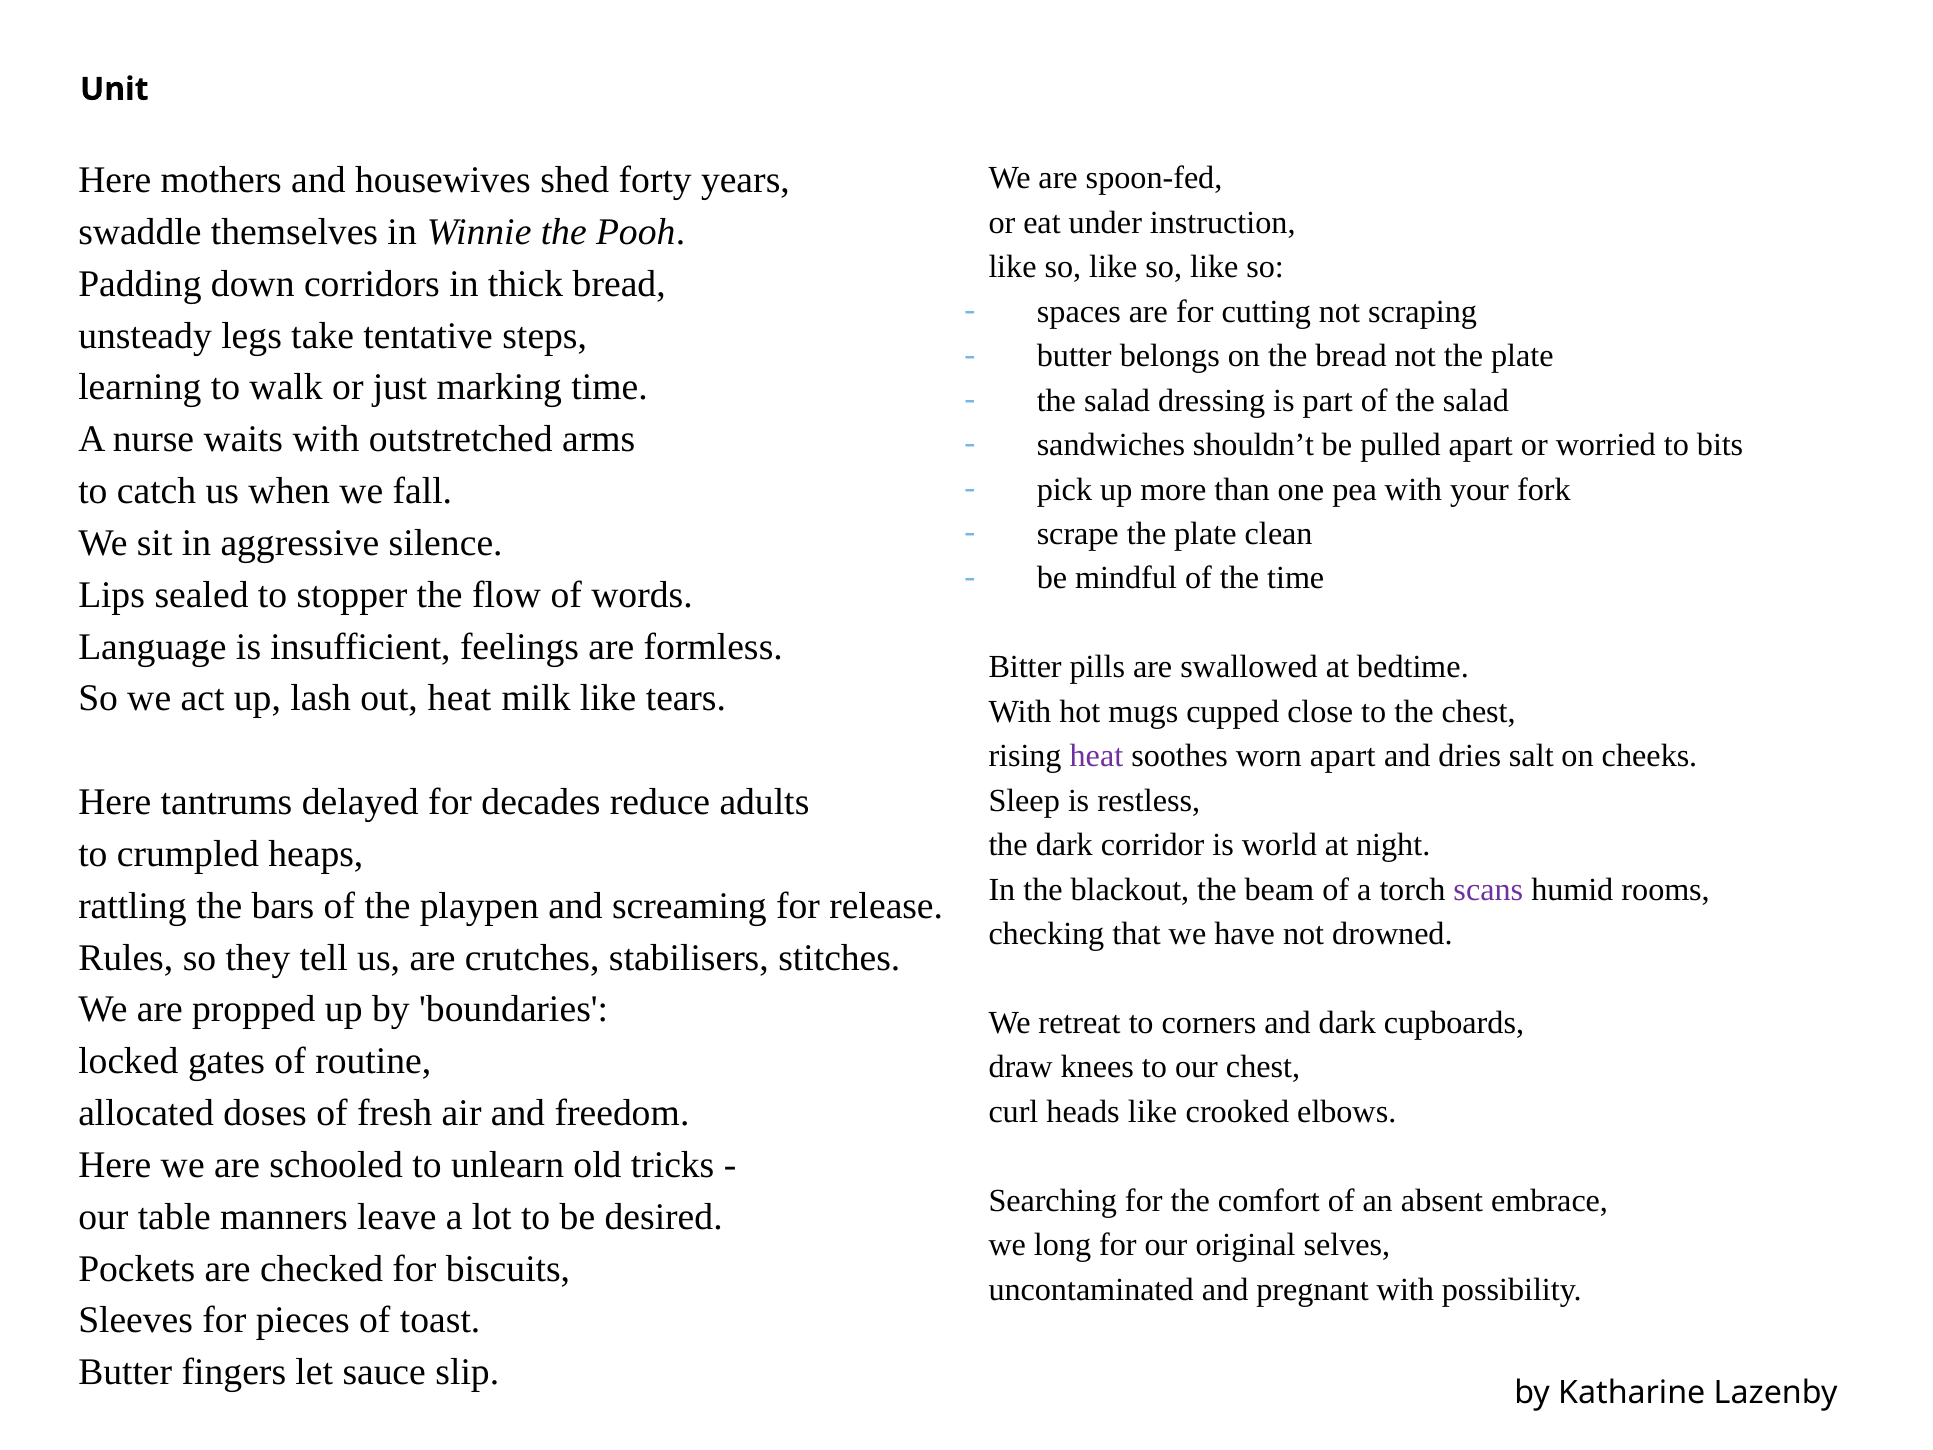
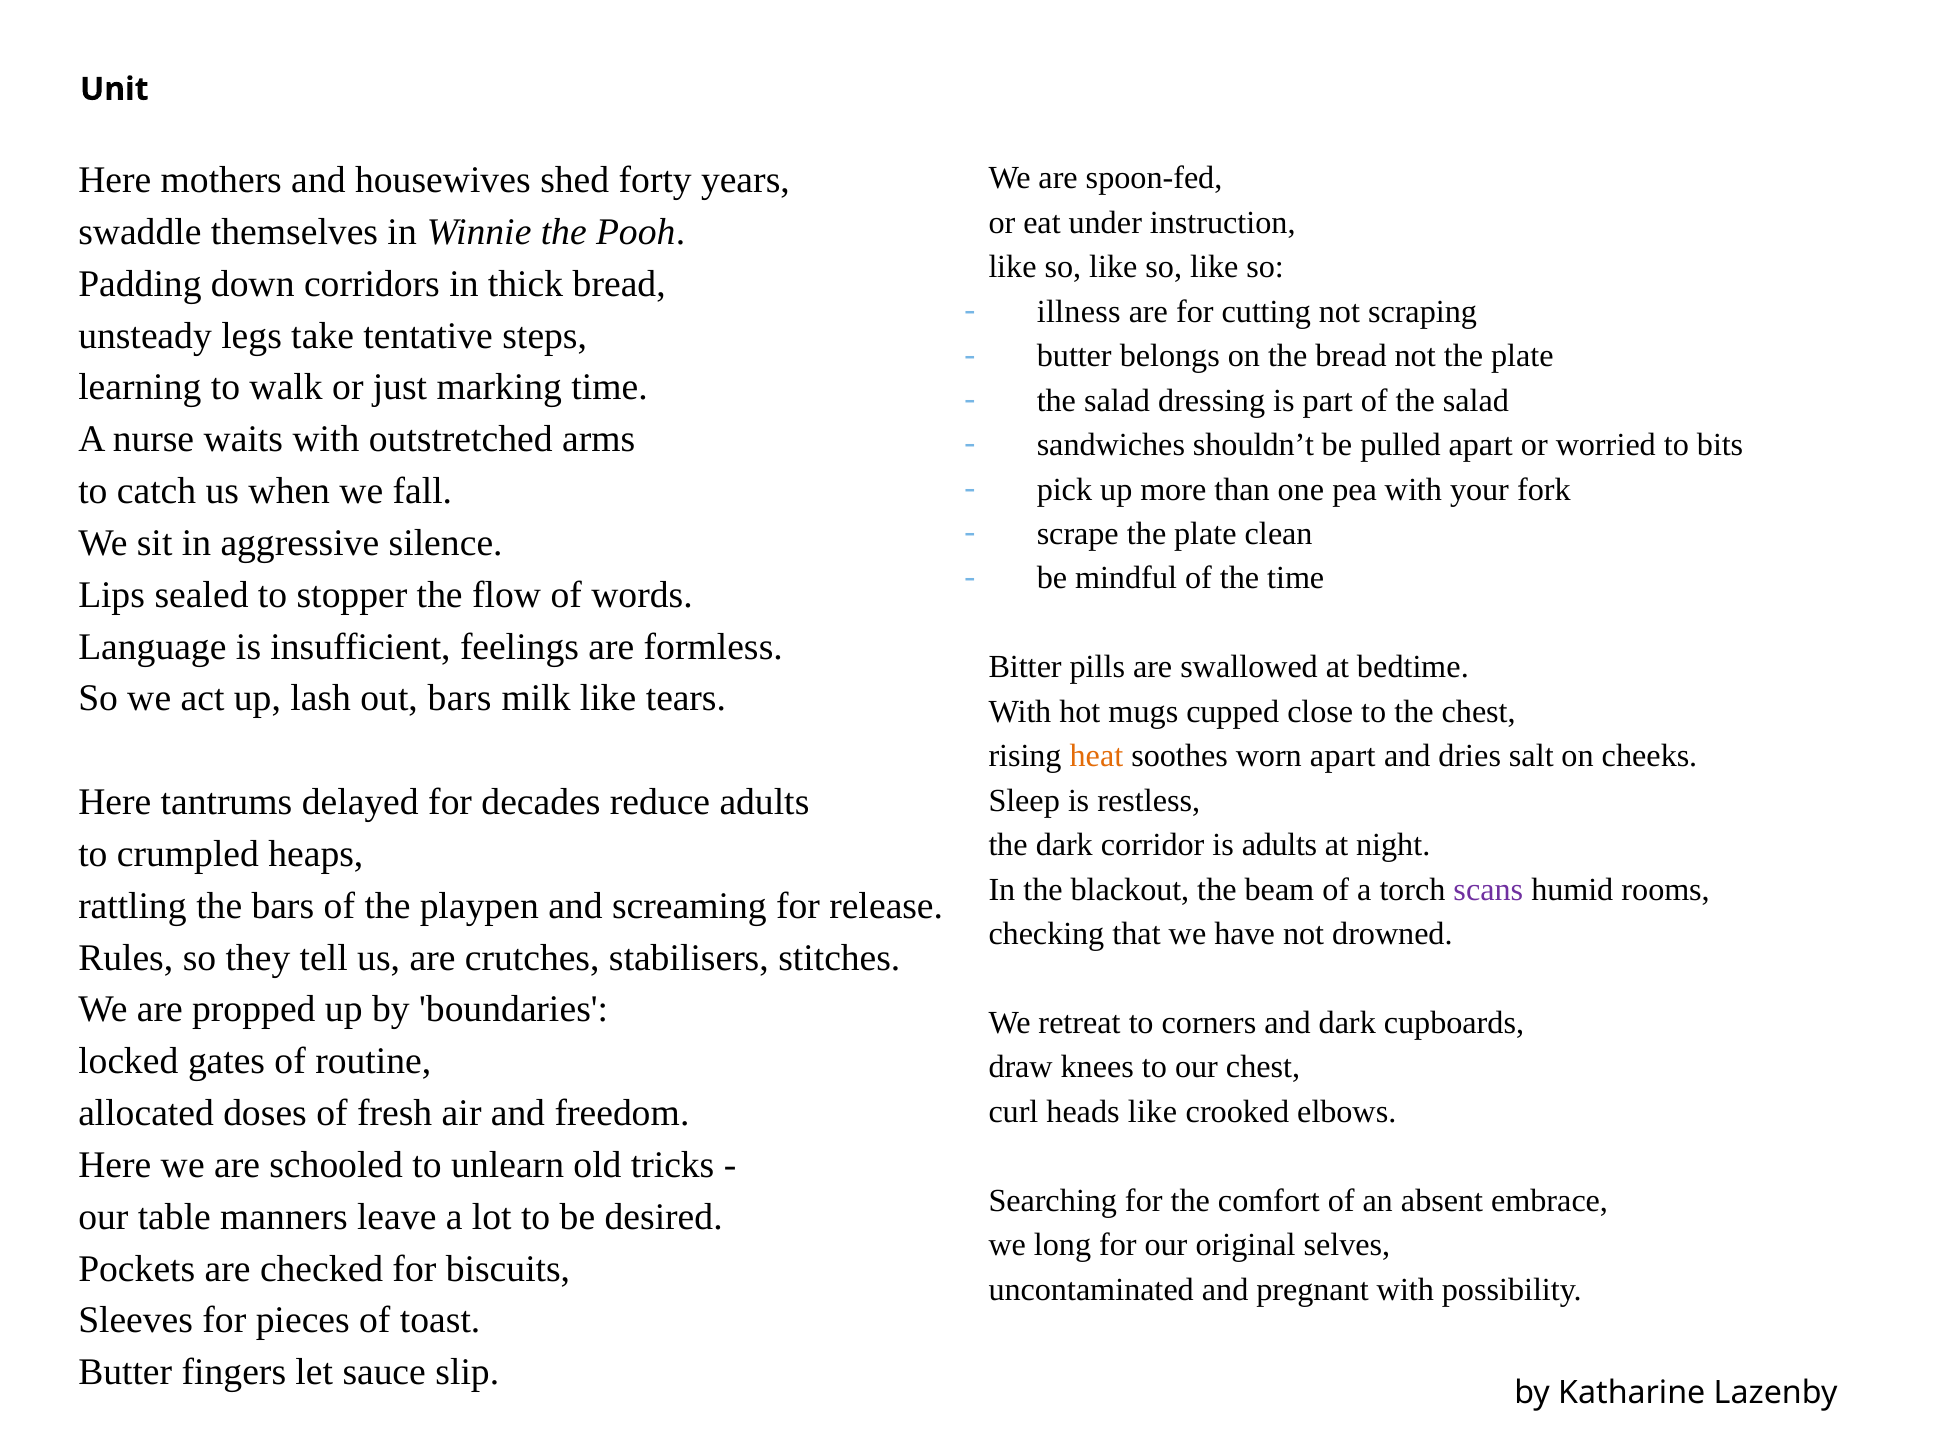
spaces: spaces -> illness (1079, 312)
out heat: heat -> bars (460, 698)
heat colour: purple -> orange (1096, 756)
is world: world -> adults (1280, 845)
